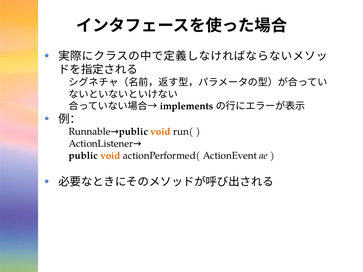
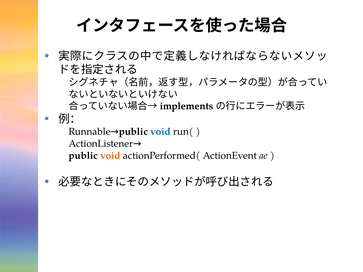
void colour: orange -> blue (161, 132)
